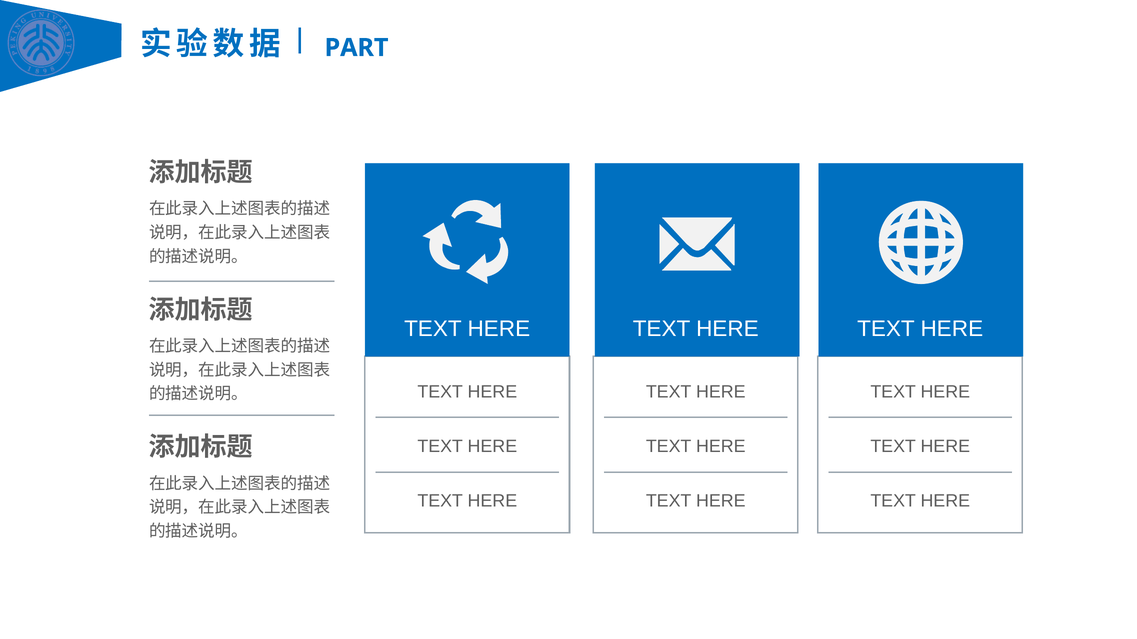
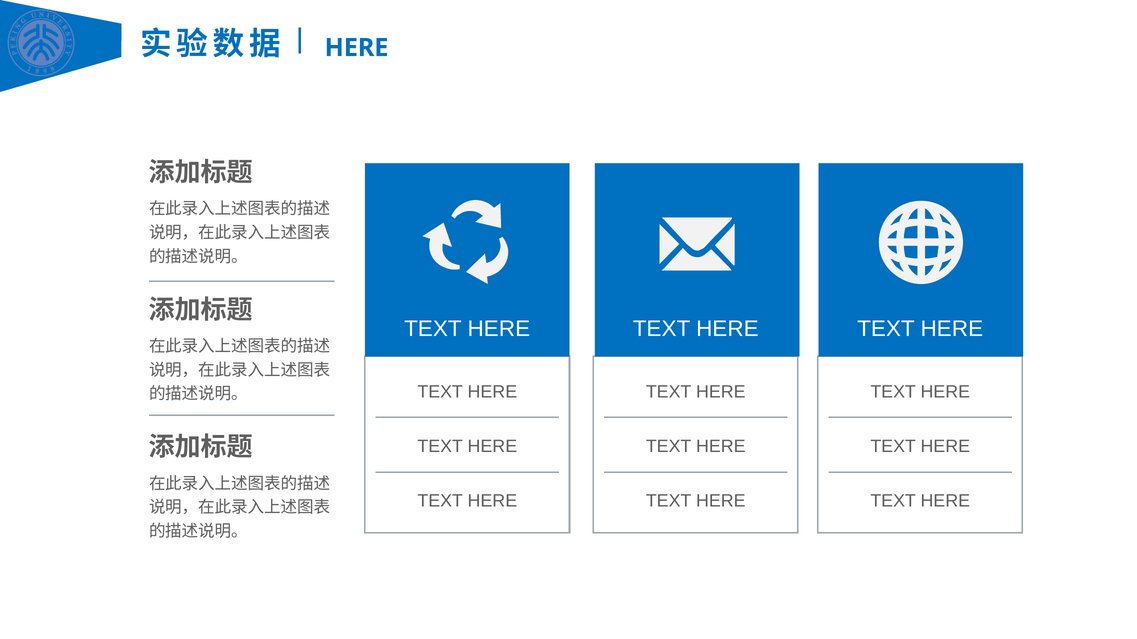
PART: PART -> HERE (356, 48)
